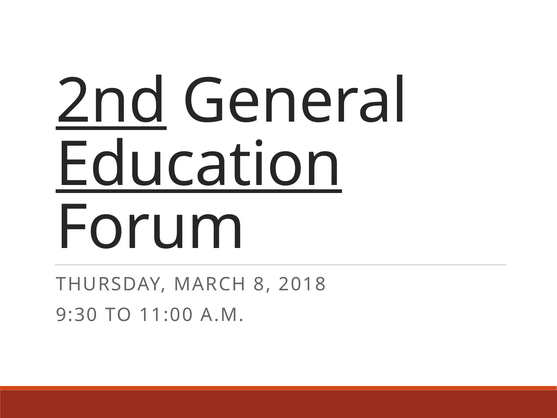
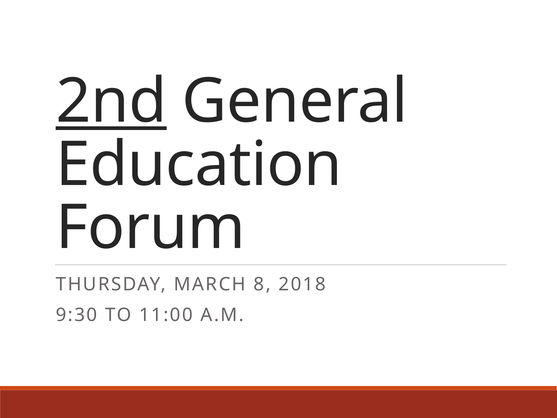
Education underline: present -> none (199, 164)
